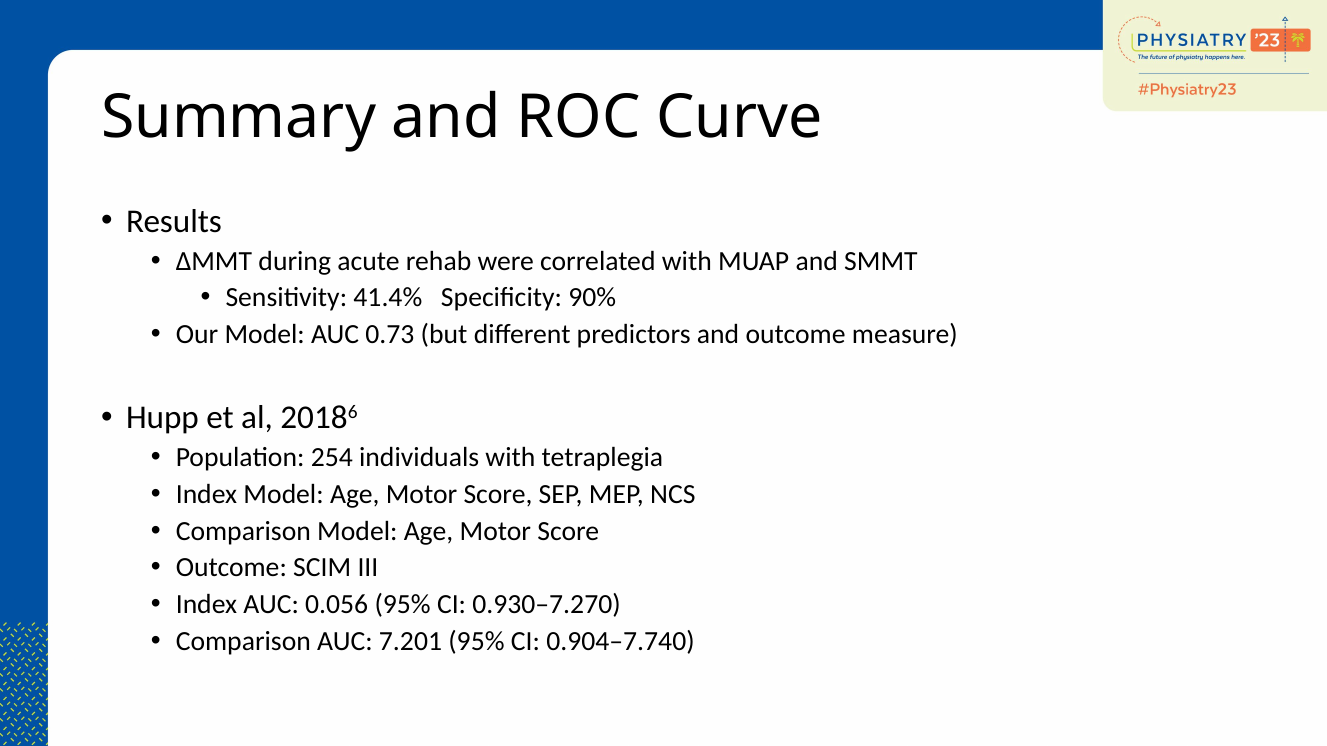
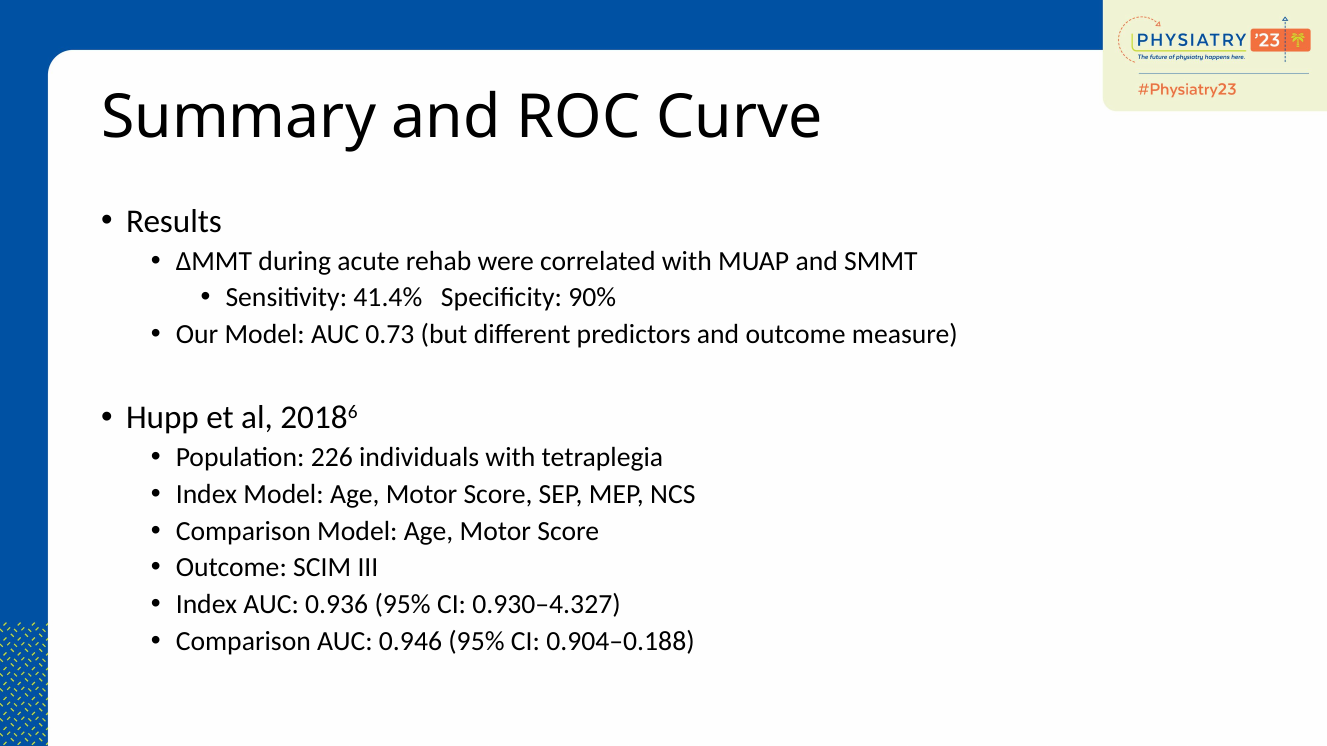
254: 254 -> 226 (332, 458)
0.056: 0.056 -> 0.936 (337, 605)
0.930–7.270: 0.930–7.270 -> 0.930–4.327 (546, 605)
7.201: 7.201 -> 0.946 (410, 642)
0.904–7.740: 0.904–7.740 -> 0.904–0.188 (620, 642)
